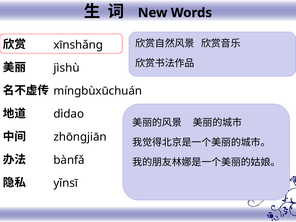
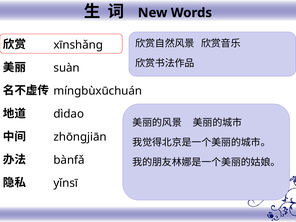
jìshù: jìshù -> suàn (67, 68)
